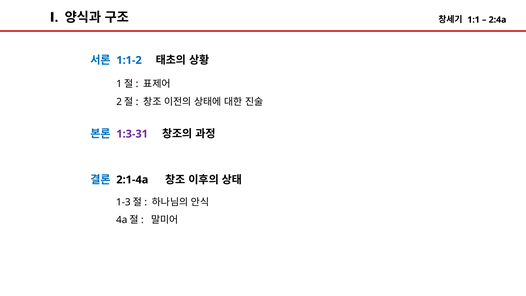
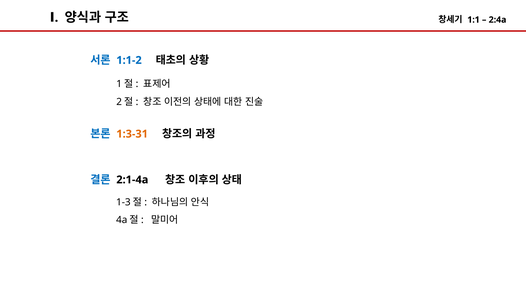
1:3-31 colour: purple -> orange (132, 134)
